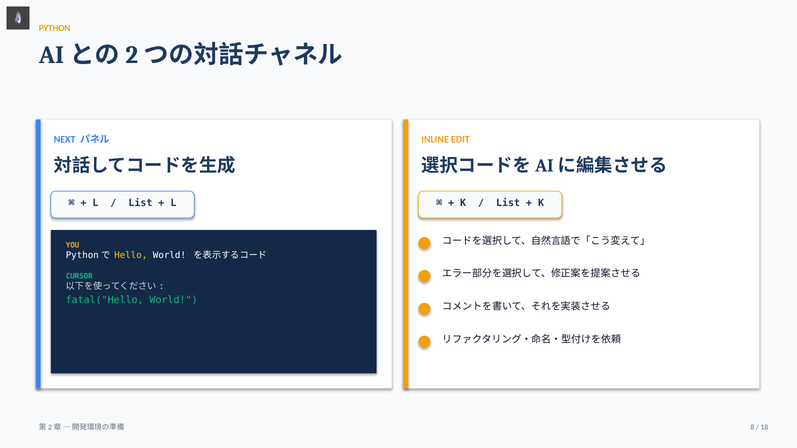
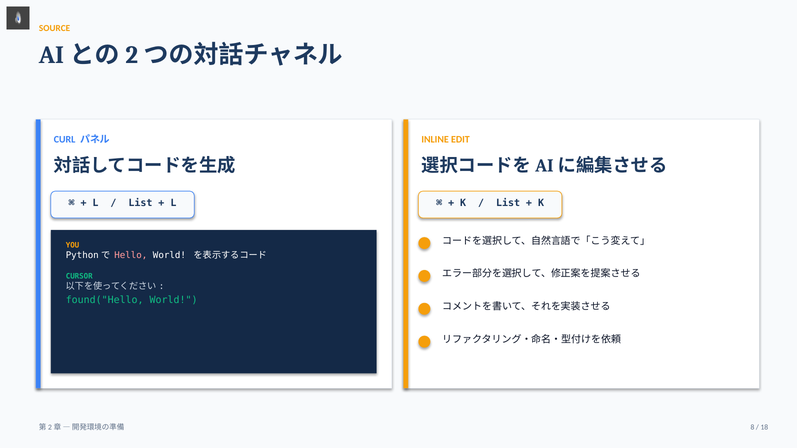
PYTHON: PYTHON -> SOURCE (55, 28)
NEXT: NEXT -> CURL (65, 139)
Hello colour: yellow -> pink (131, 255)
fatal("Hello: fatal("Hello -> found("Hello (105, 300)
